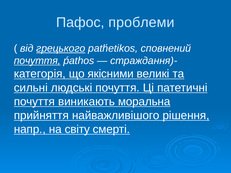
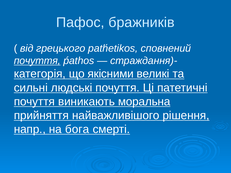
проблеми: проблеми -> бражників (142, 22)
грецького underline: present -> none (61, 48)
світу: світу -> бога (77, 129)
